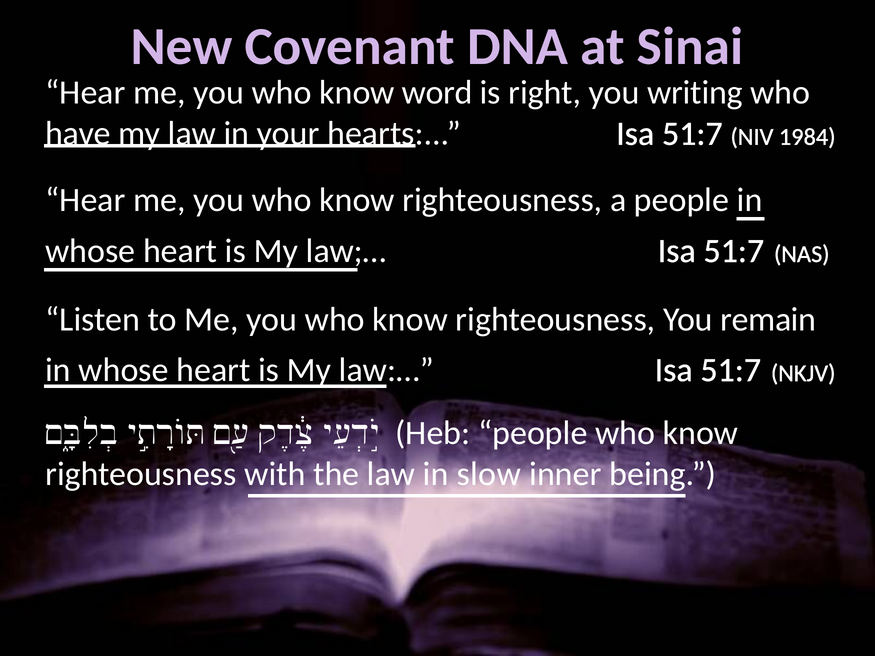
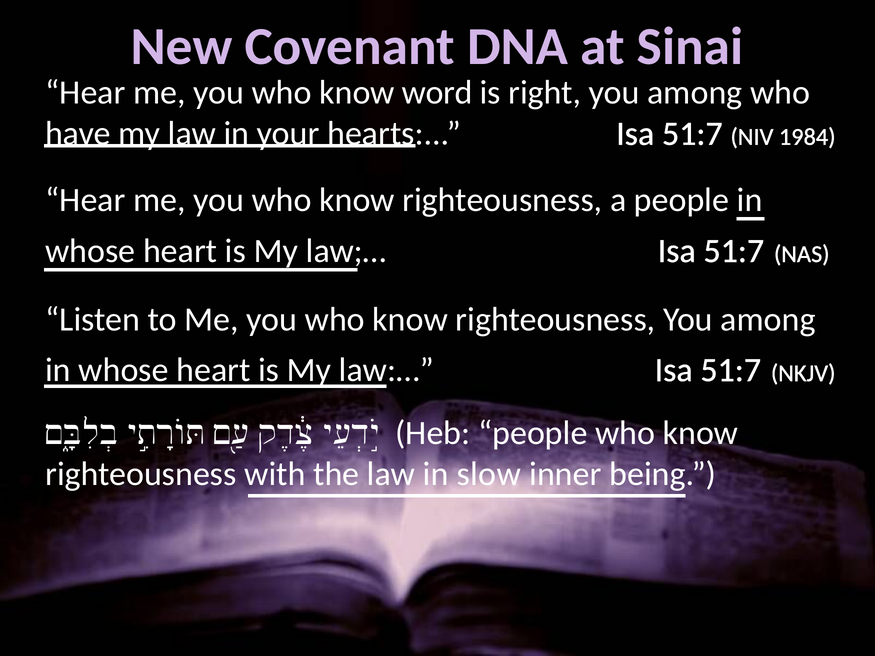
right you writing: writing -> among (695, 93)
righteousness You remain: remain -> among (768, 319)
